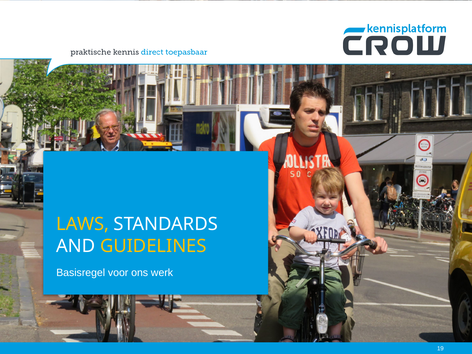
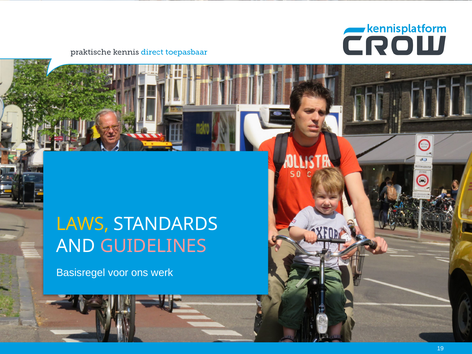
GUIDELINES colour: yellow -> pink (153, 246)
